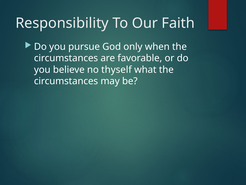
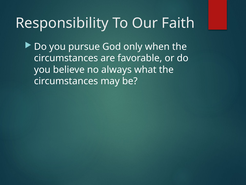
thyself: thyself -> always (116, 69)
